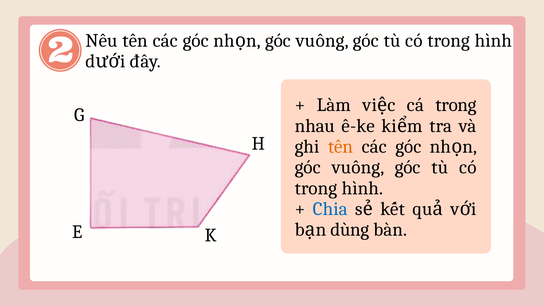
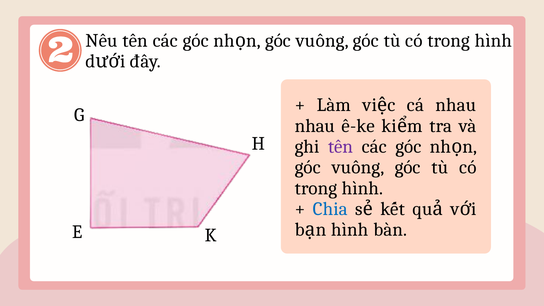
cá trong: trong -> nhau (456, 105)
tên colour: orange -> purple (341, 147)
dùng: dùng -> hình (350, 230)
